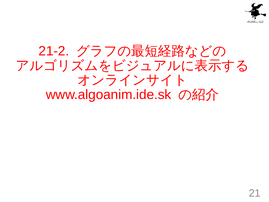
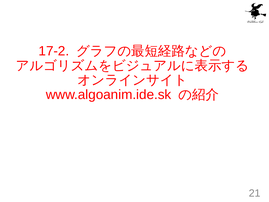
21-2: 21-2 -> 17-2 (54, 51)
